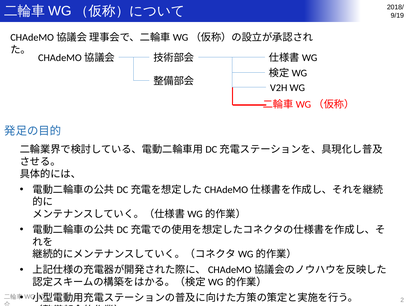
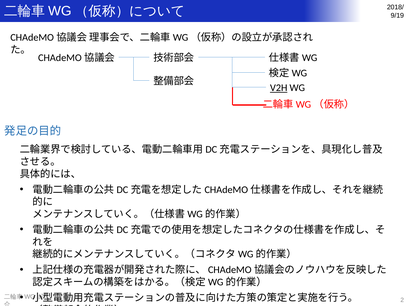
V2H underline: none -> present (279, 88)
